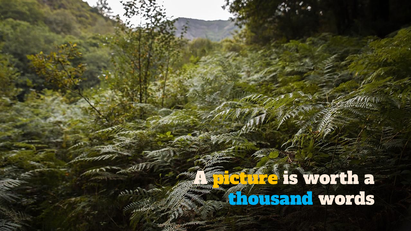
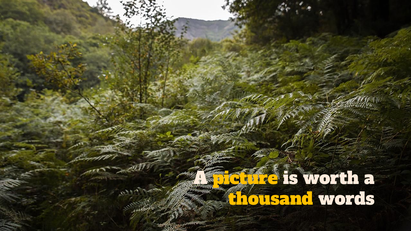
thousand colour: light blue -> yellow (271, 199)
